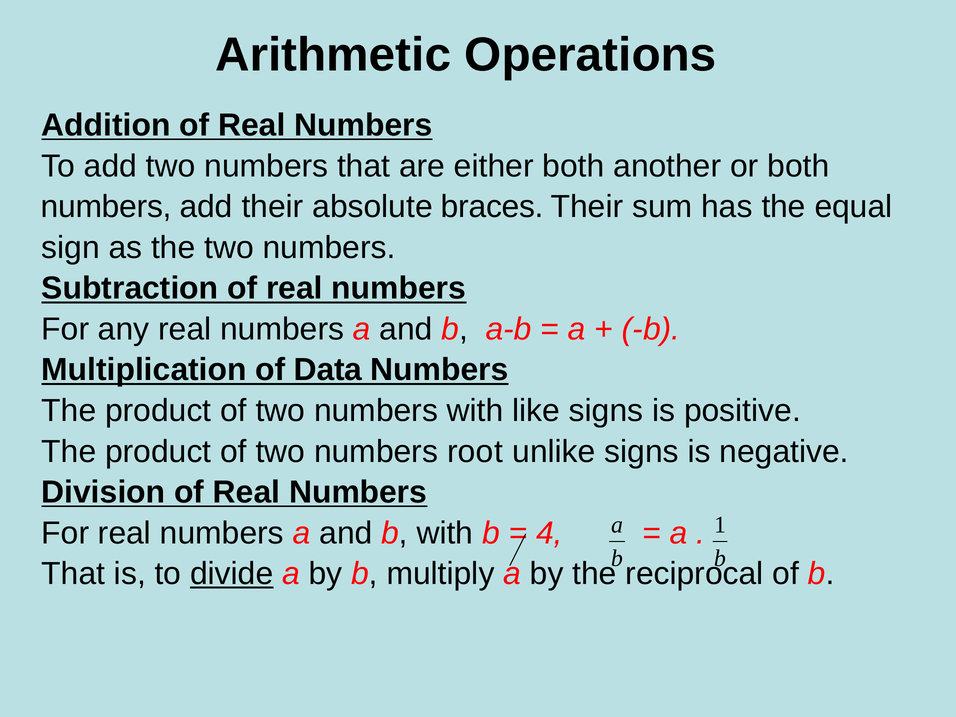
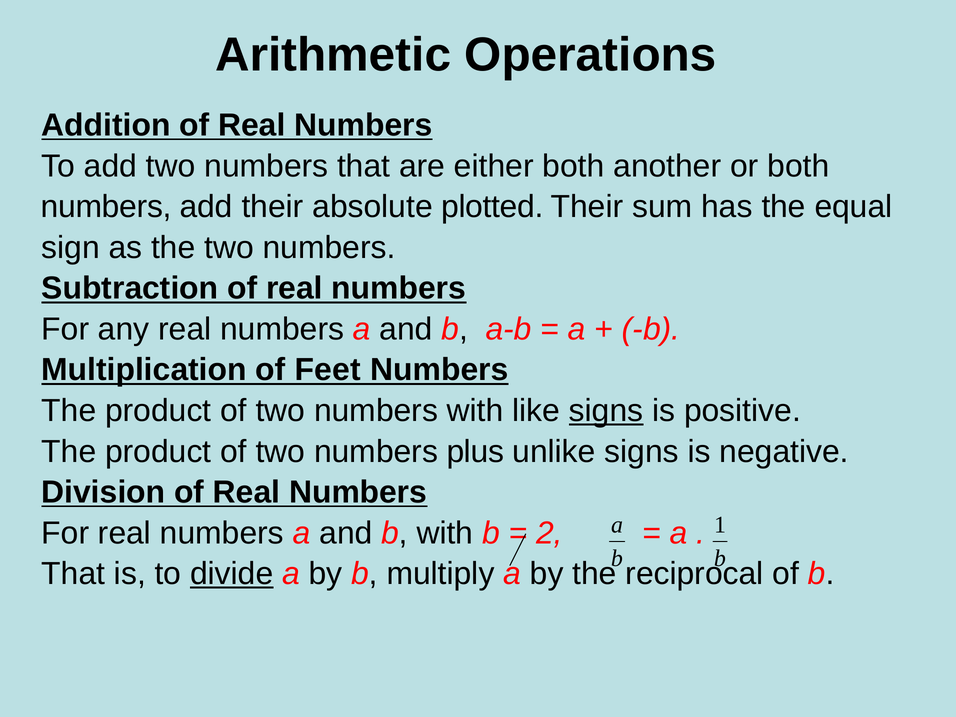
braces: braces -> plotted (492, 207)
Data: Data -> Feet (328, 370)
signs underline: none -> present (606, 411)
root: root -> plus (475, 451)
4: 4 -> 2 (549, 533)
